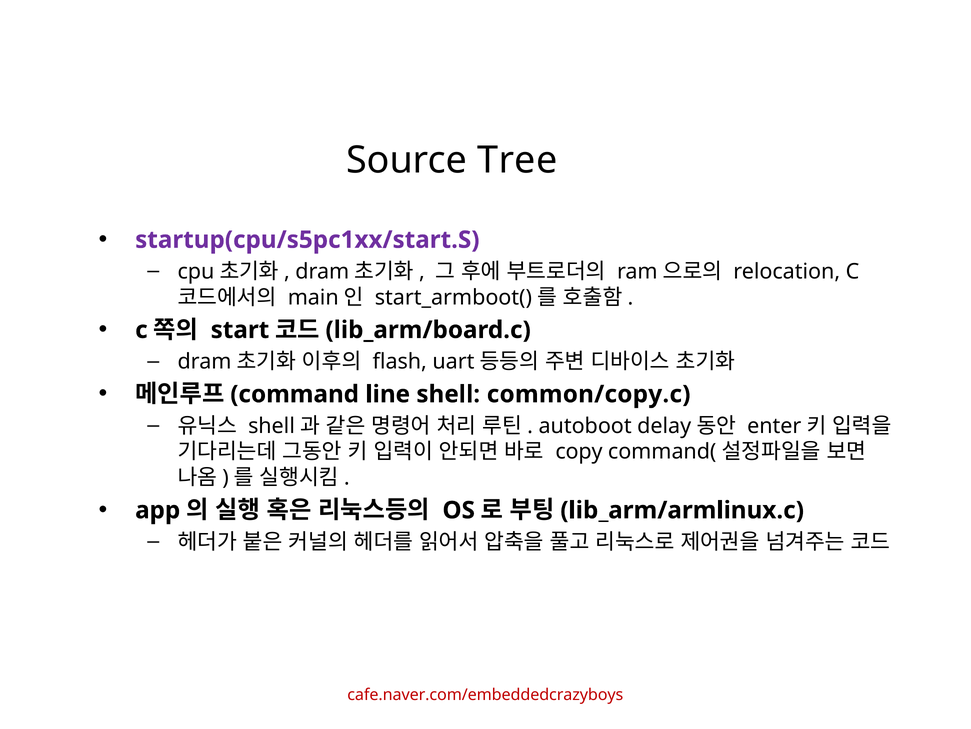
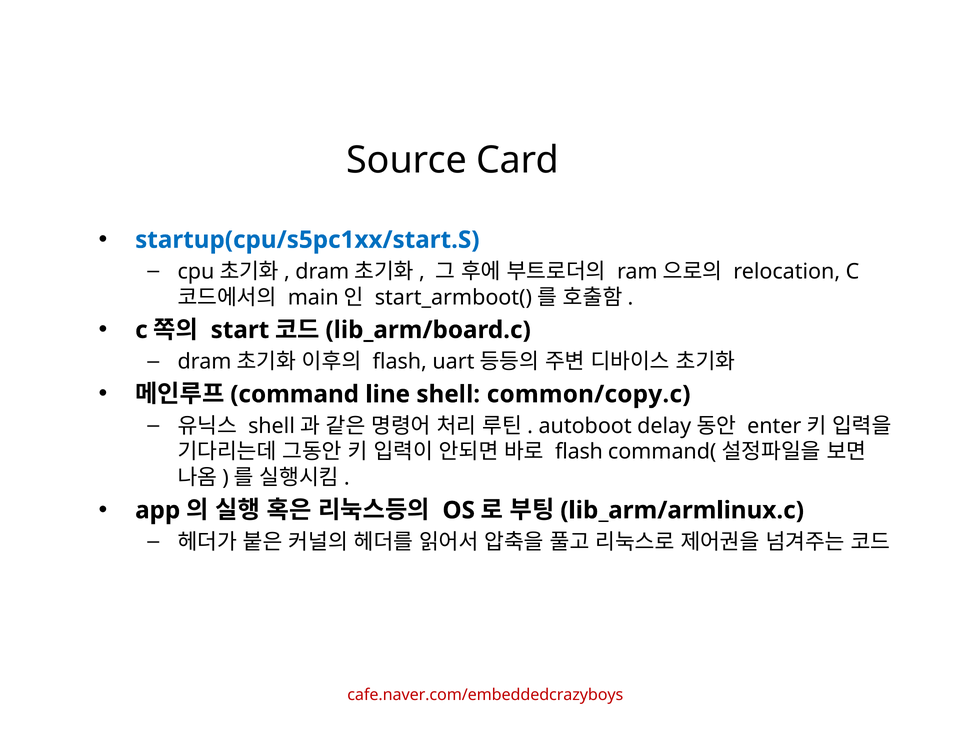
Tree: Tree -> Card (518, 160)
startup(cpu/s5pc1xx/start.S colour: purple -> blue (307, 240)
copy: copy -> flash (579, 451)
